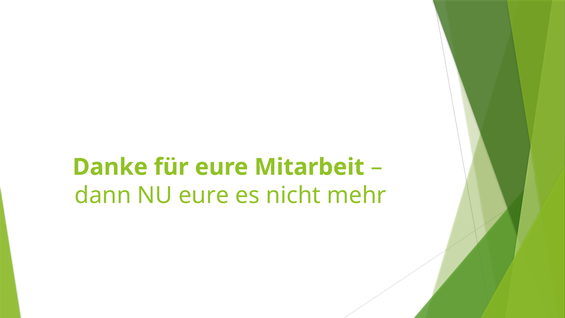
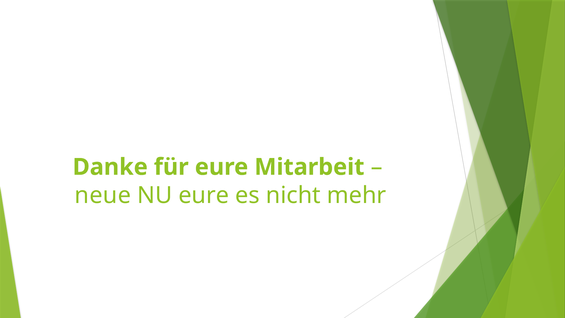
dann: dann -> neue (103, 195)
